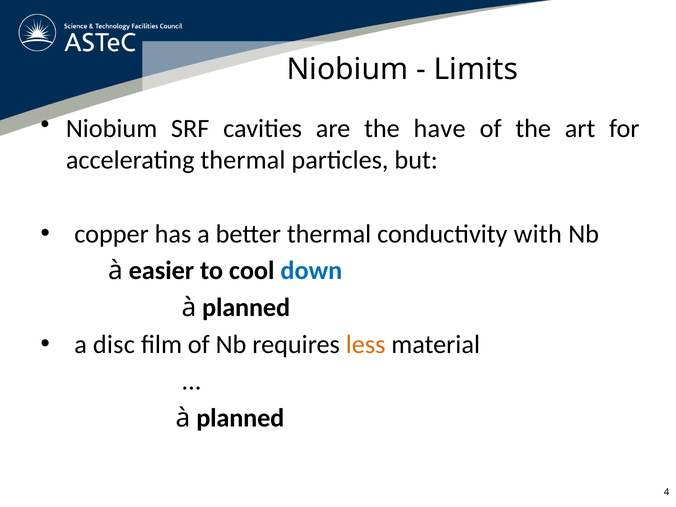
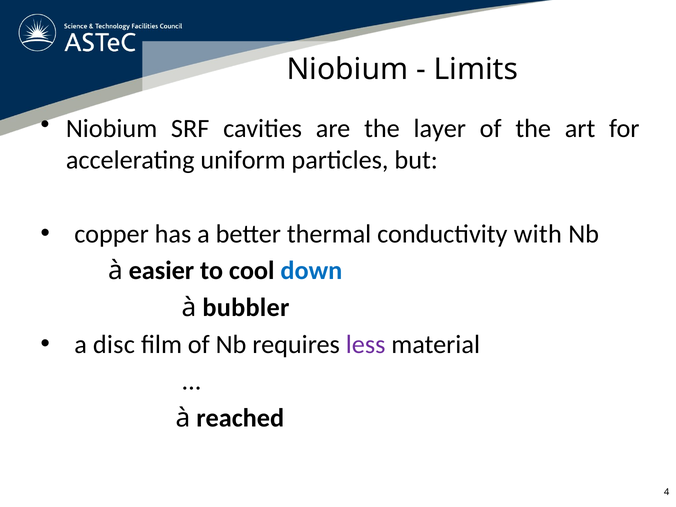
have: have -> layer (440, 129)
accelerating thermal: thermal -> uniform (243, 160)
planned: planned -> bubbler (246, 308)
less colour: orange -> purple (366, 344)
planned: planned -> reached (240, 418)
